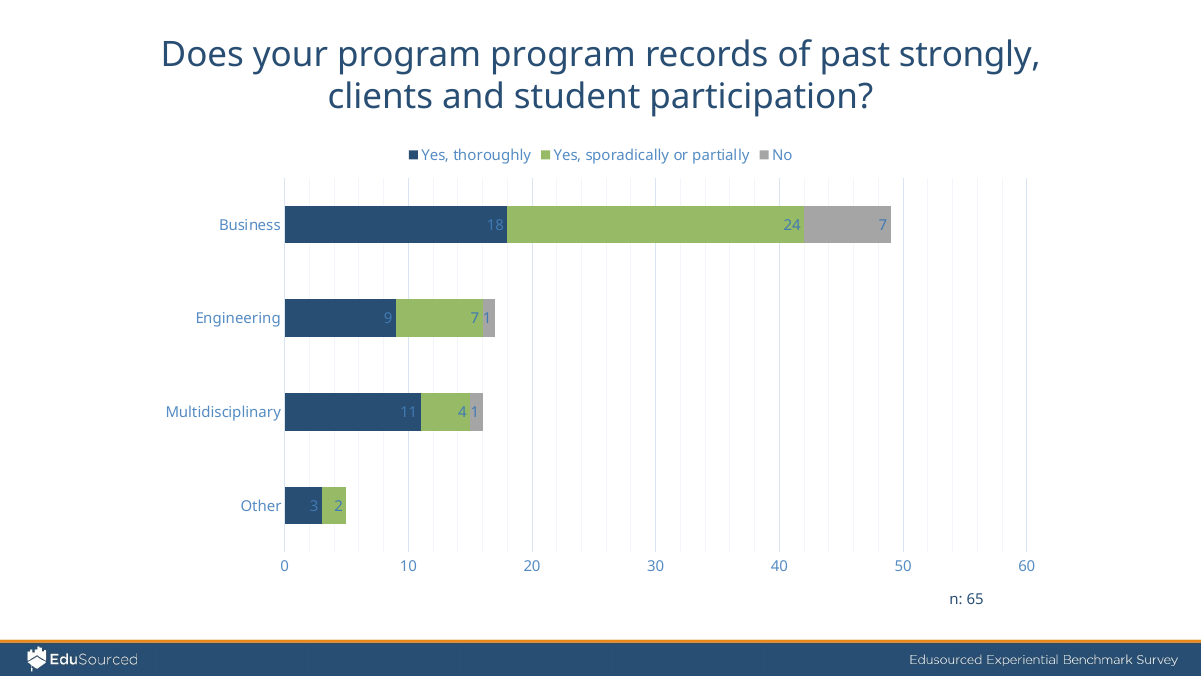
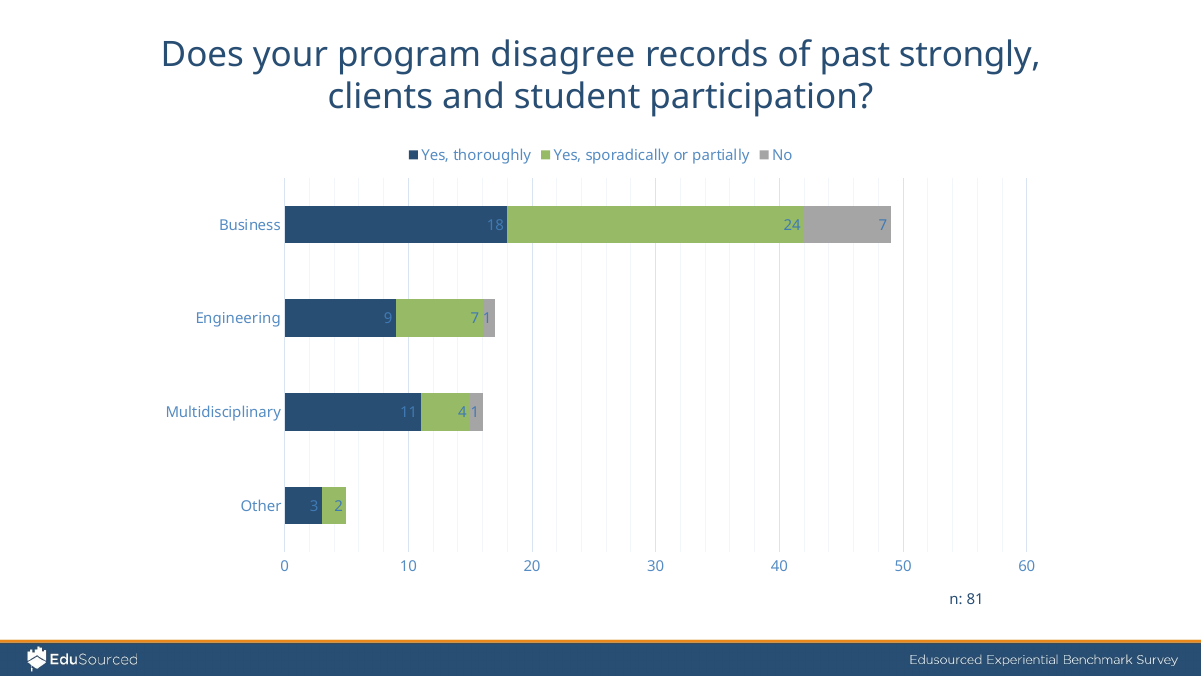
program program: program -> disagree (563, 55)
65: 65 -> 81 (975, 599)
